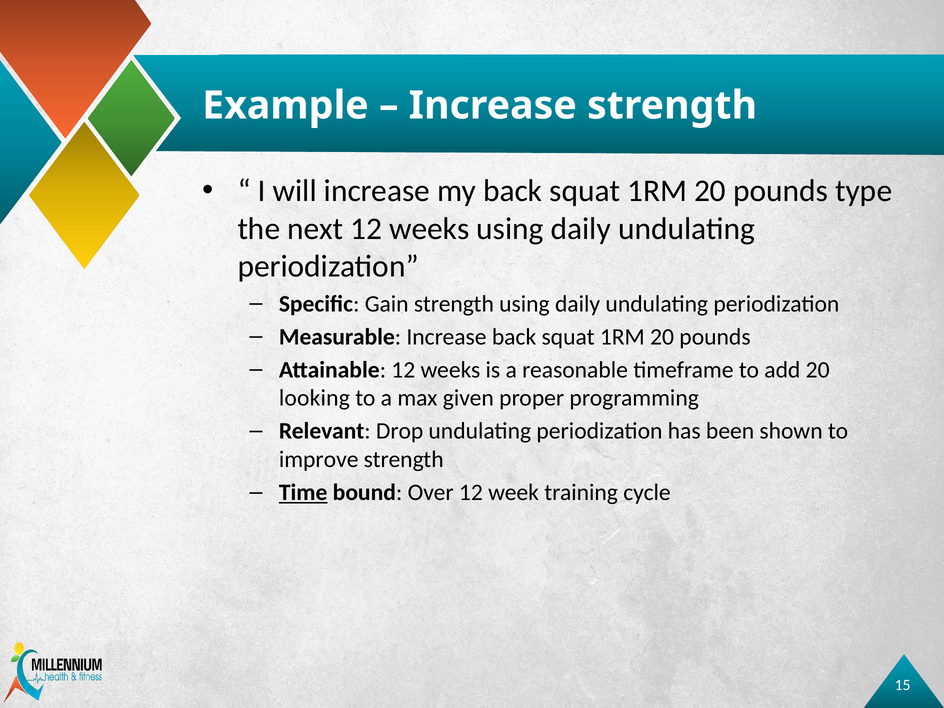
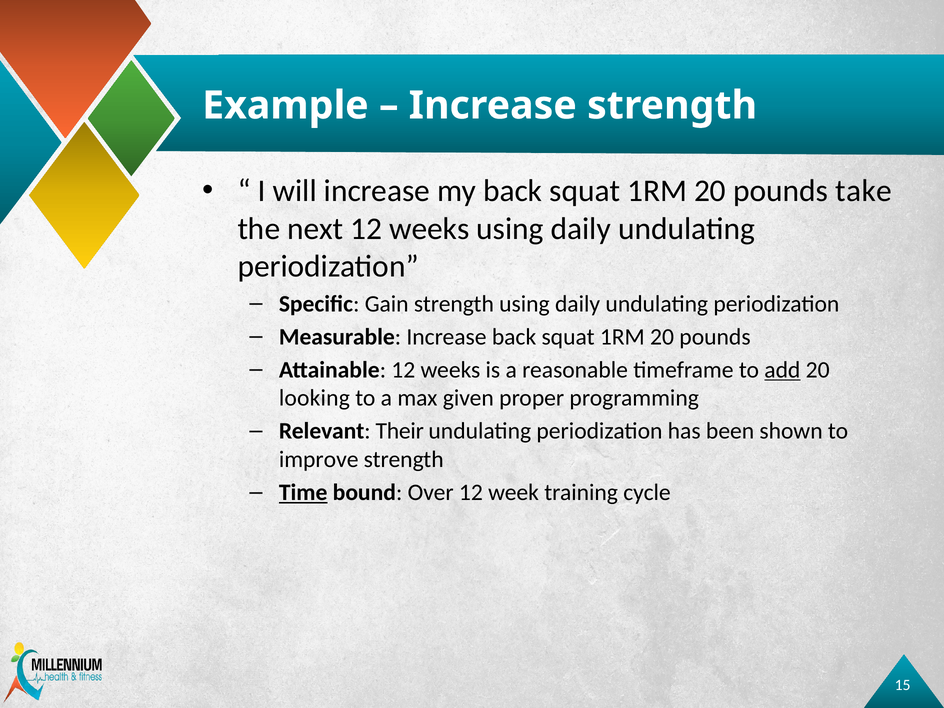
type: type -> take (864, 191)
add underline: none -> present (782, 370)
Drop: Drop -> Their (400, 431)
